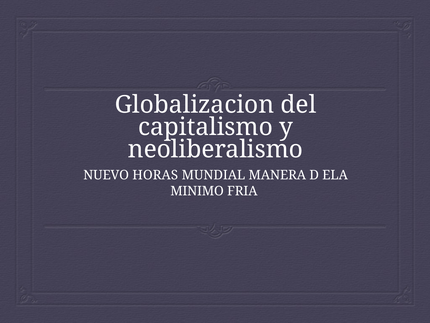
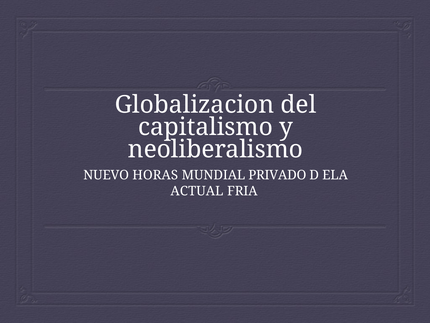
MANERA: MANERA -> PRIVADO (277, 175)
MINIMO: MINIMO -> ACTUAL (197, 191)
